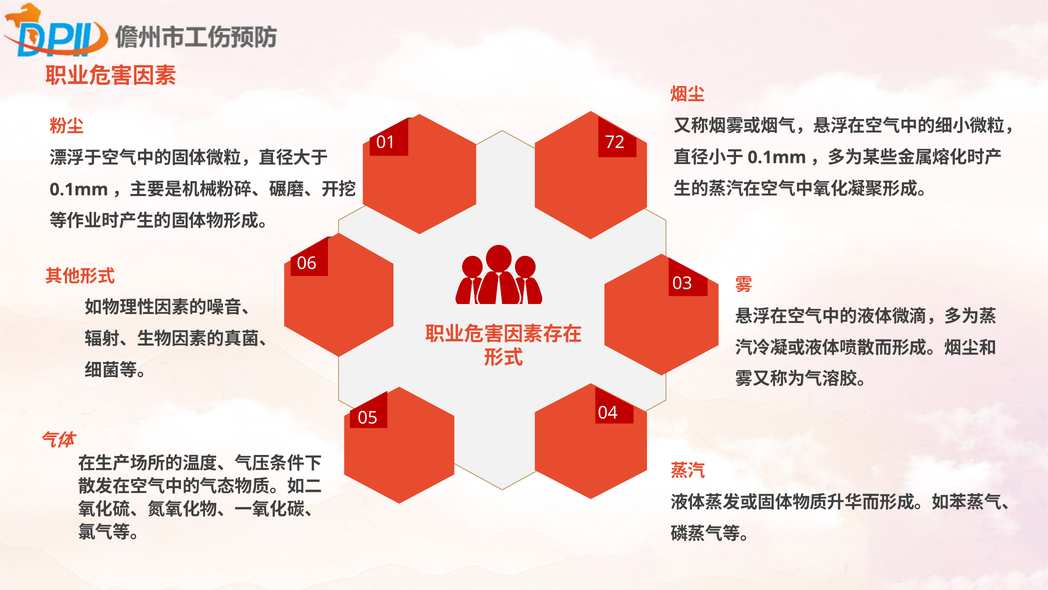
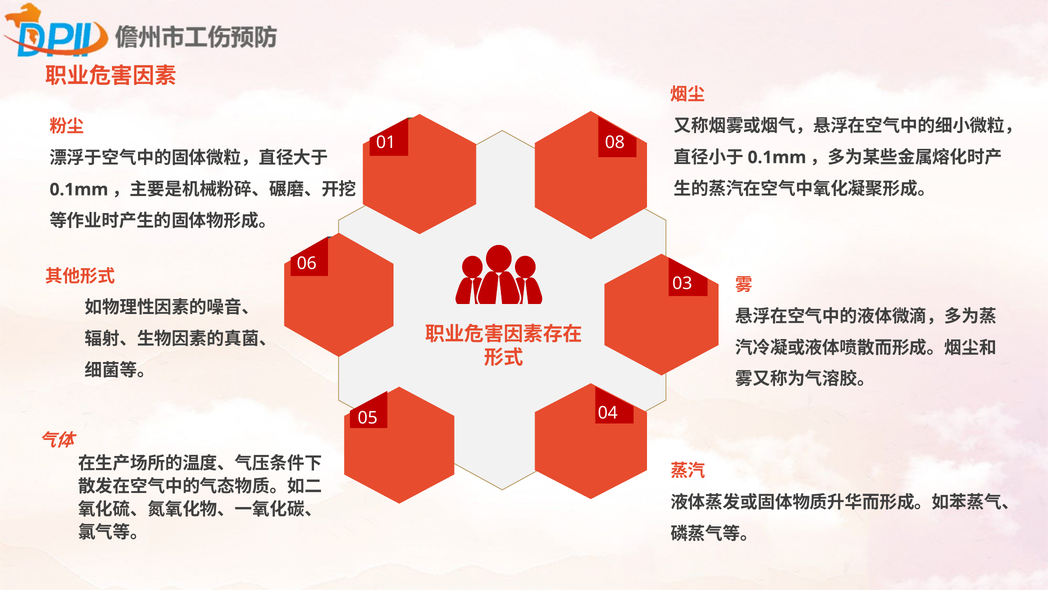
72: 72 -> 08 (615, 142)
